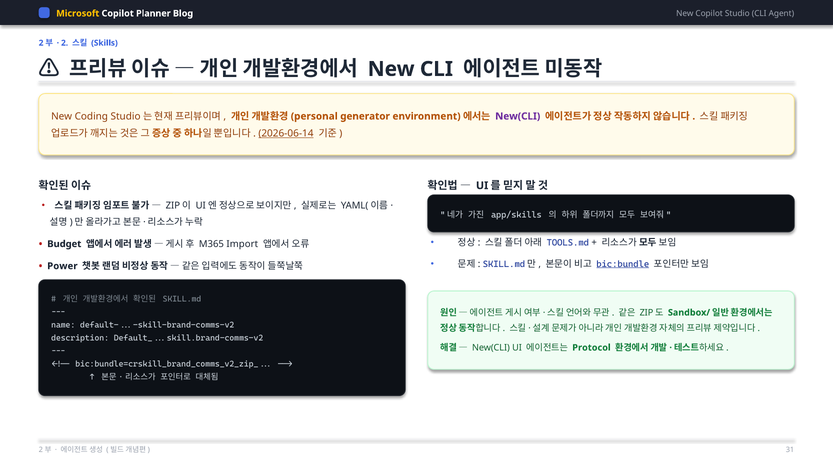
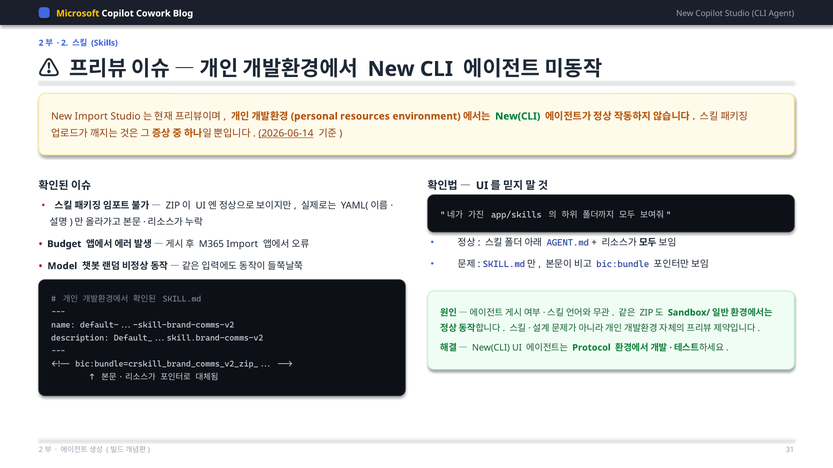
Planner: Planner -> Cowork (153, 13)
New Coding: Coding -> Import (91, 116)
generator: generator -> resources (365, 116)
New(CLI colour: purple -> green (518, 116)
TOOLS.md: TOOLS.md -> AGENT.md (568, 243)
bic:bundle underline: present -> none (623, 264)
Power: Power -> Model (62, 266)
